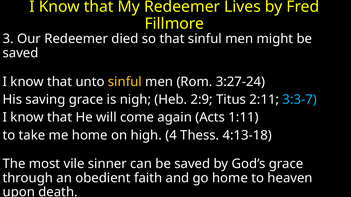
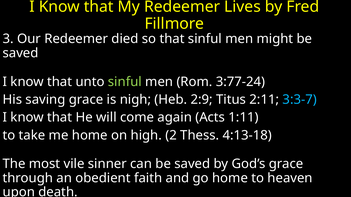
sinful colour: yellow -> light green (125, 82)
3:27-24: 3:27-24 -> 3:77-24 (240, 82)
4: 4 -> 2 (171, 135)
